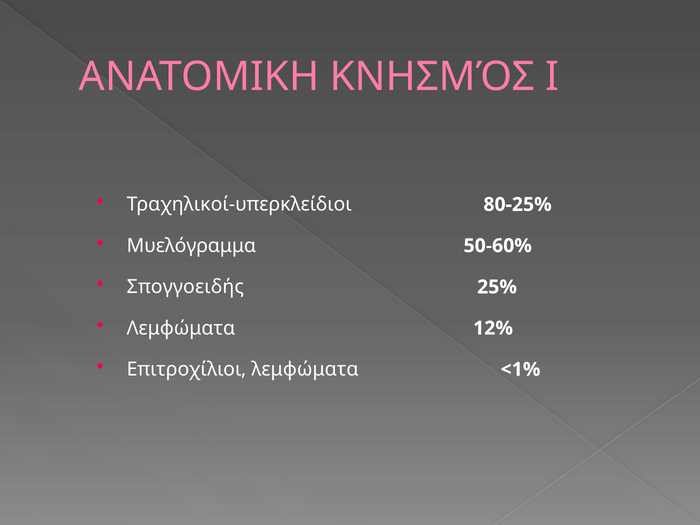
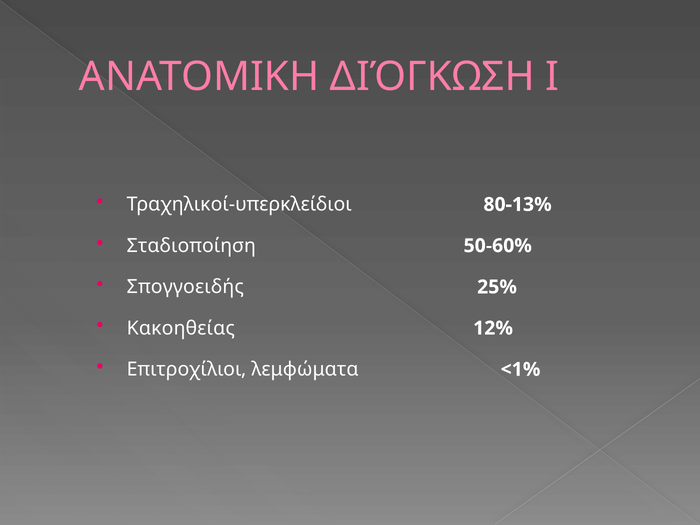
ΚΝΗΣΜΌΣ: ΚΝΗΣΜΌΣ -> ΔΙΌΓΚΩΣΗ (432, 77)
80-25%: 80-25% -> 80-13% (518, 205)
Μυελόγραμμα: Μυελόγραμμα -> Σταδιοποίηση (191, 246)
Λεμφώματα: Λεμφώματα -> Κακοηθείας (181, 328)
